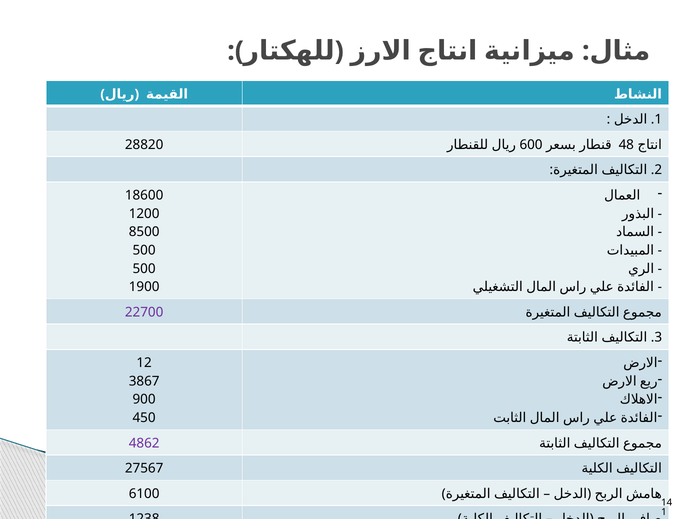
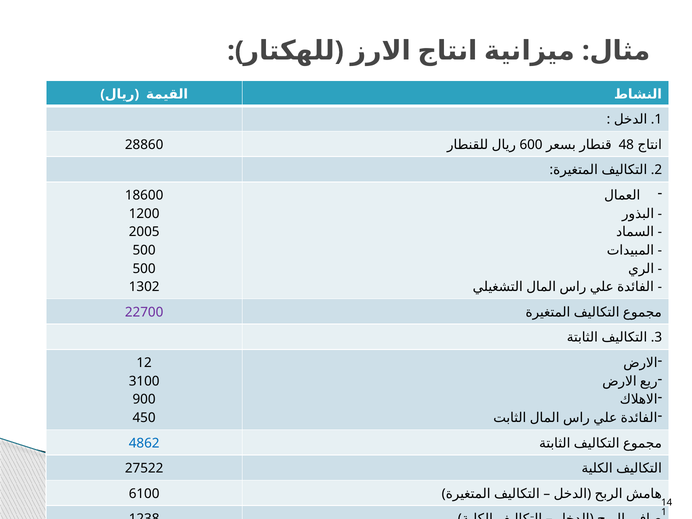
28820: 28820 -> 28860 (144, 145)
8500: 8500 -> 2005 (144, 232)
1900: 1900 -> 1302 (144, 287)
3867: 3867 -> 3100 (144, 381)
4862 colour: purple -> blue (144, 443)
27567: 27567 -> 27522 (144, 468)
